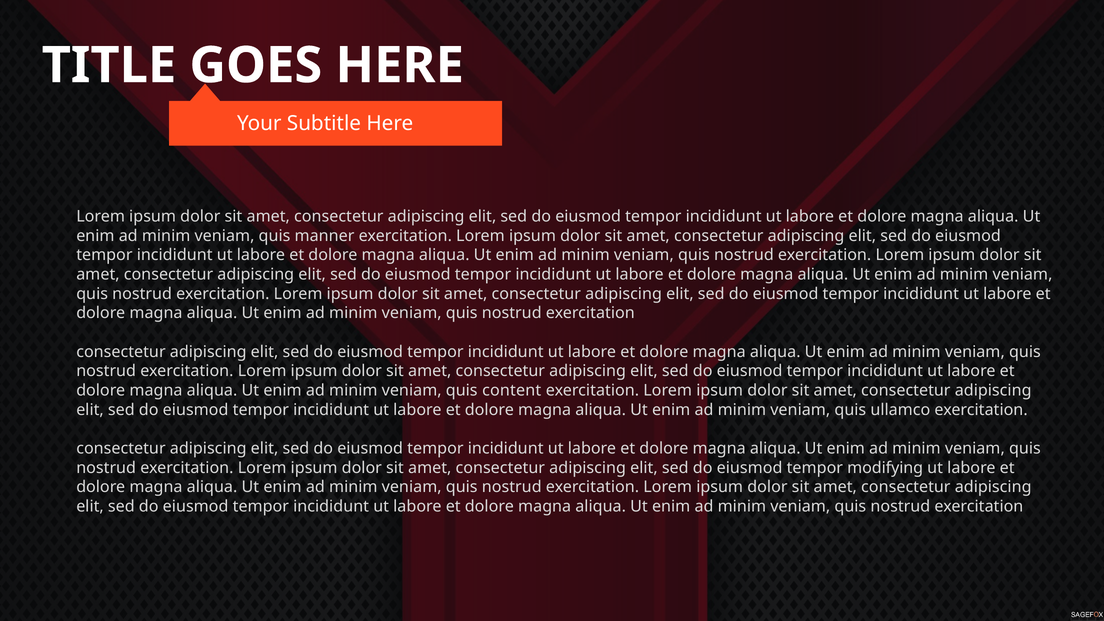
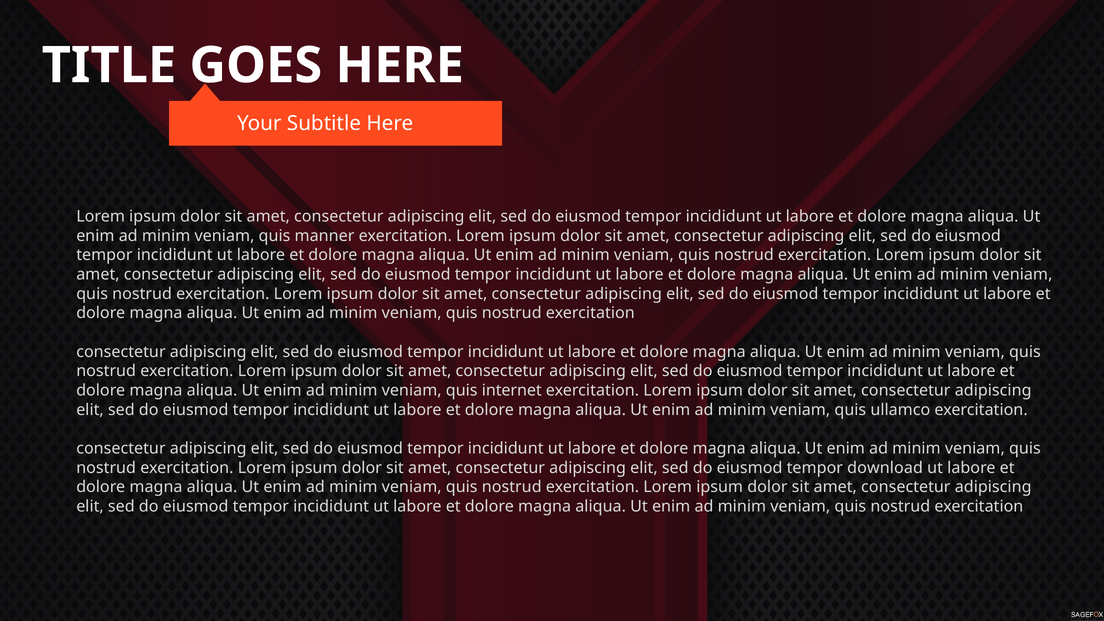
content: content -> internet (512, 390)
modifying: modifying -> download (885, 468)
